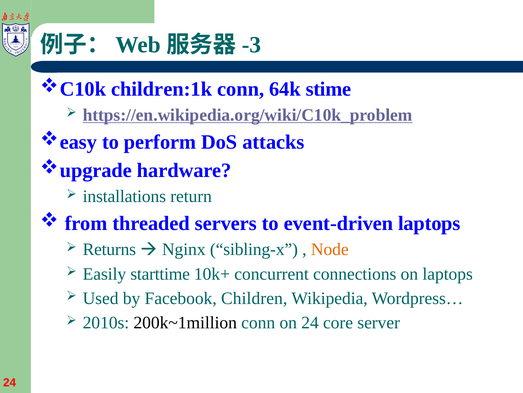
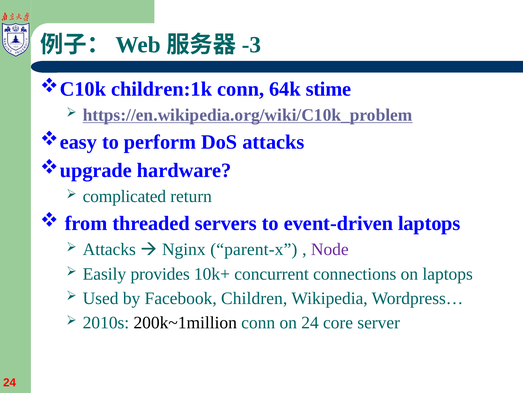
installations: installations -> complicated (124, 196)
Returns: Returns -> Attacks (109, 249)
sibling-x: sibling-x -> parent-x (254, 249)
Node colour: orange -> purple (330, 249)
starttime: starttime -> provides (160, 273)
